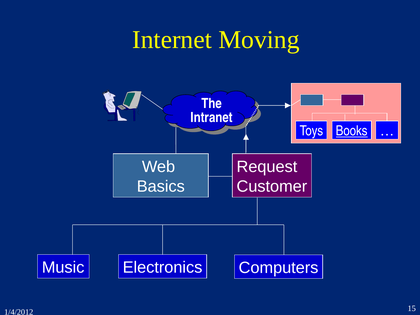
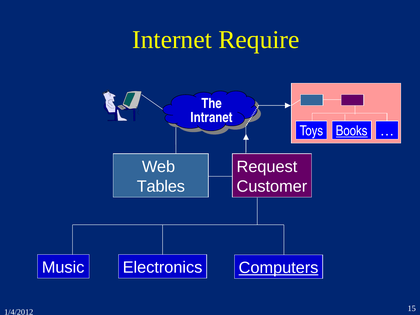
Moving: Moving -> Require (259, 40)
Basics: Basics -> Tables (161, 186)
Computers underline: none -> present (279, 268)
